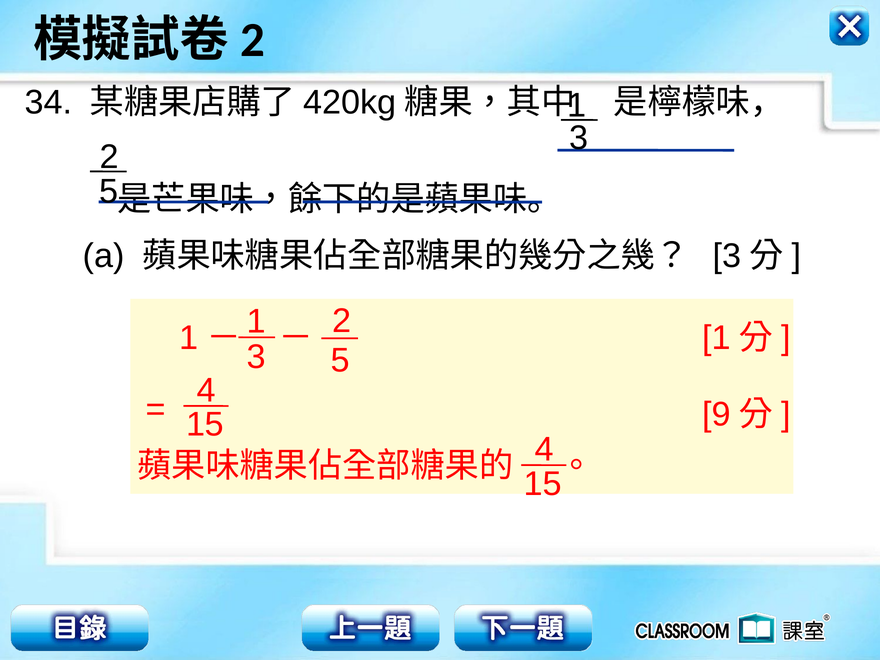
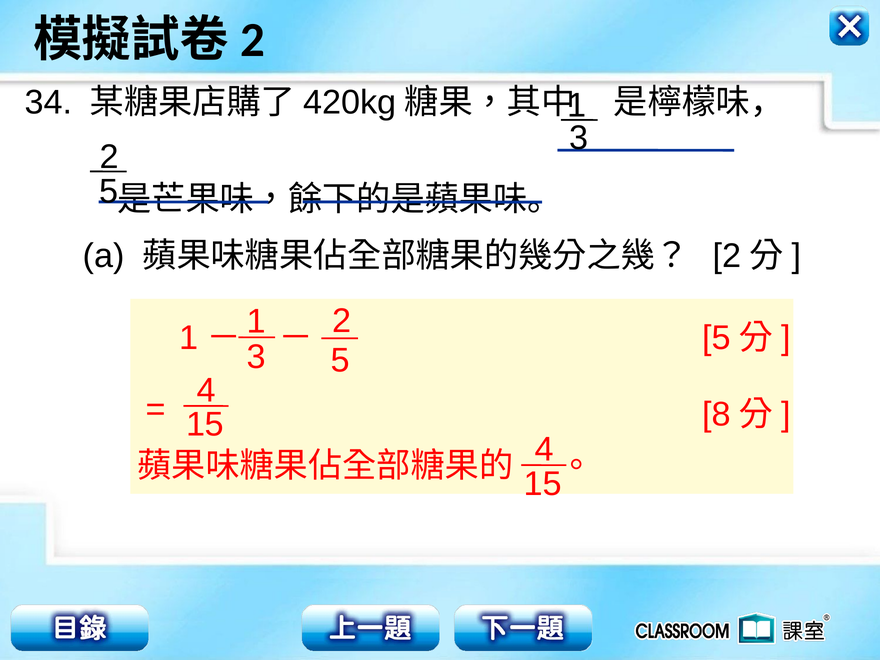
3: 3 -> 2 (727, 256)
1: 1 -> 5 (716, 338)
9: 9 -> 8 (716, 414)
